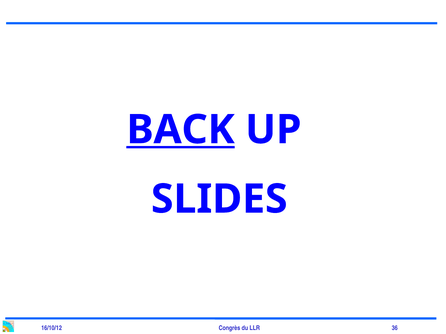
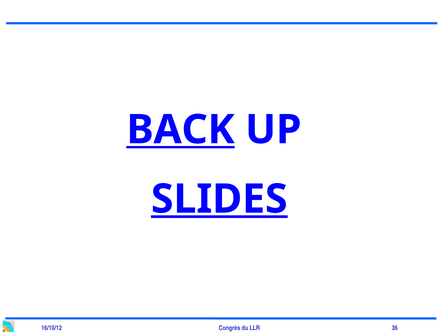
SLIDES underline: none -> present (219, 199)
